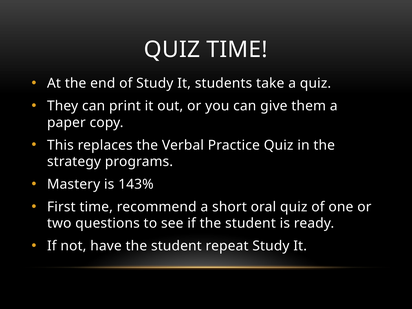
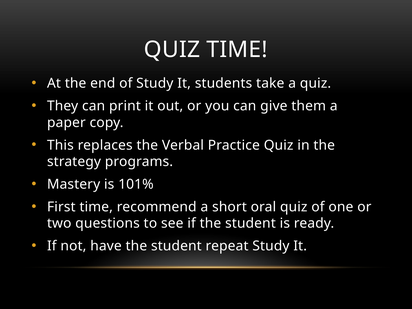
143%: 143% -> 101% (136, 184)
